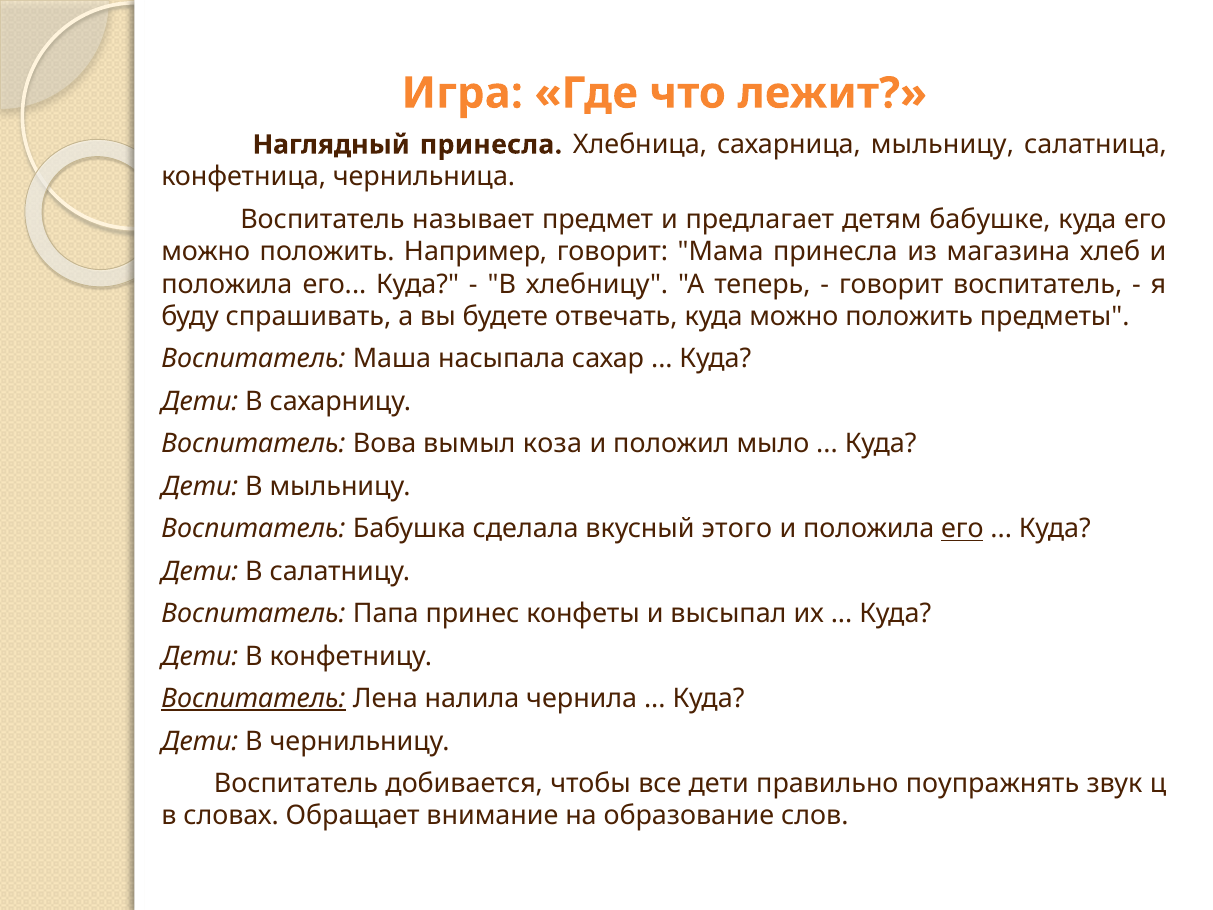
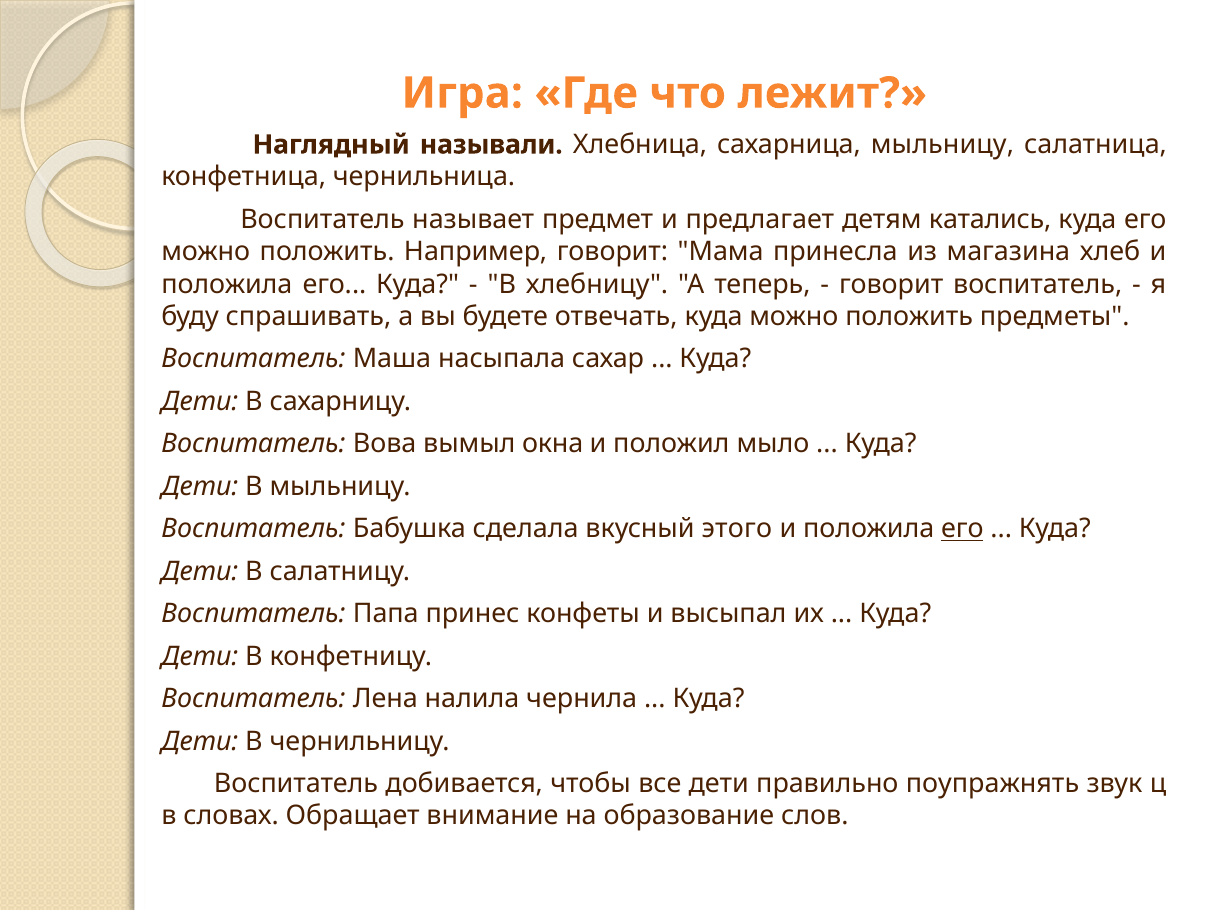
Наглядный принесла: принесла -> называли (491, 145)
бабушке: бабушке -> катались (990, 219)
коза: коза -> окна (553, 444)
Воспитатель underline: present -> none (253, 698)
